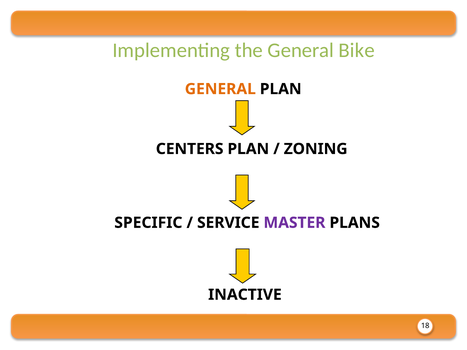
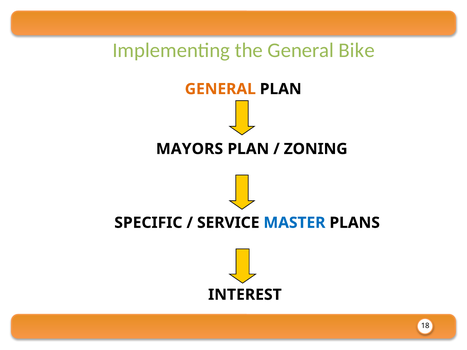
CENTERS: CENTERS -> MAYORS (190, 149)
MASTER colour: purple -> blue (294, 223)
INACTIVE: INACTIVE -> INTEREST (245, 295)
